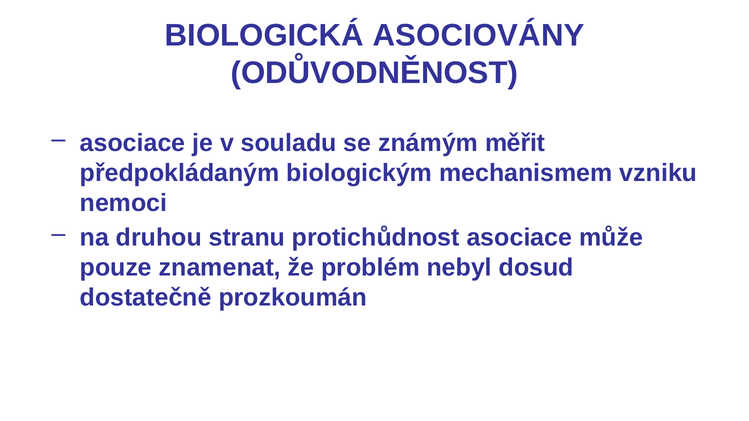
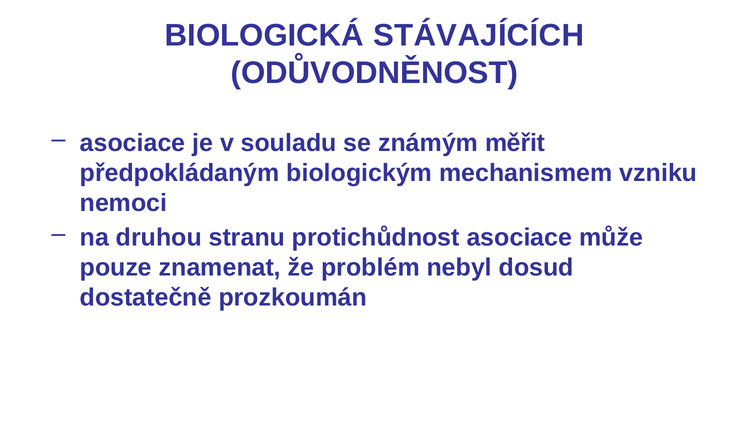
ASOCIOVÁNY: ASOCIOVÁNY -> STÁVAJÍCÍCH (479, 35)
